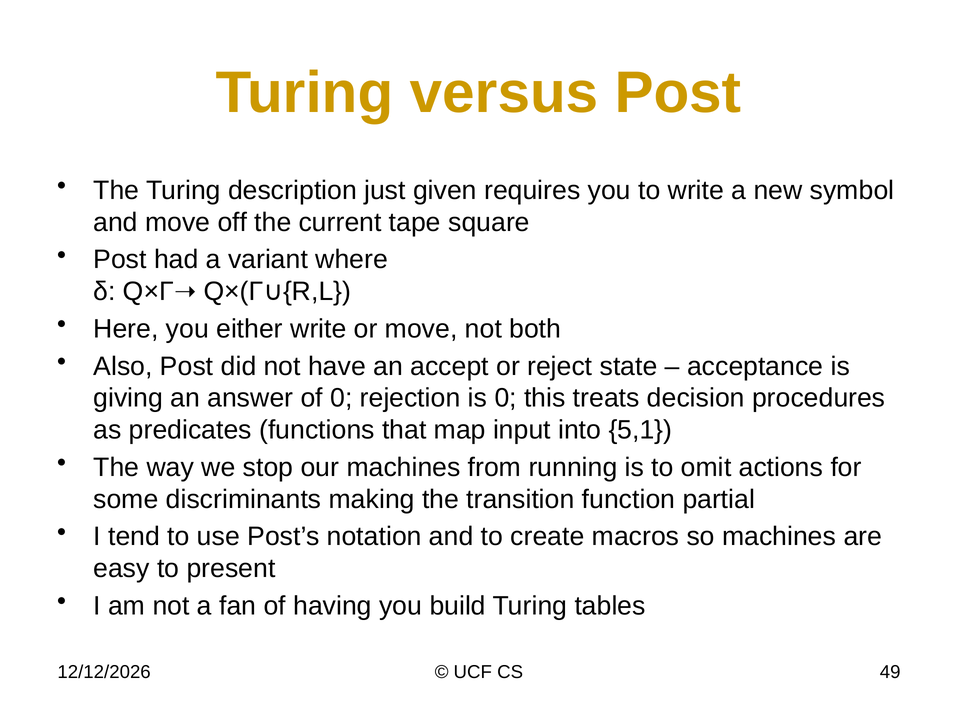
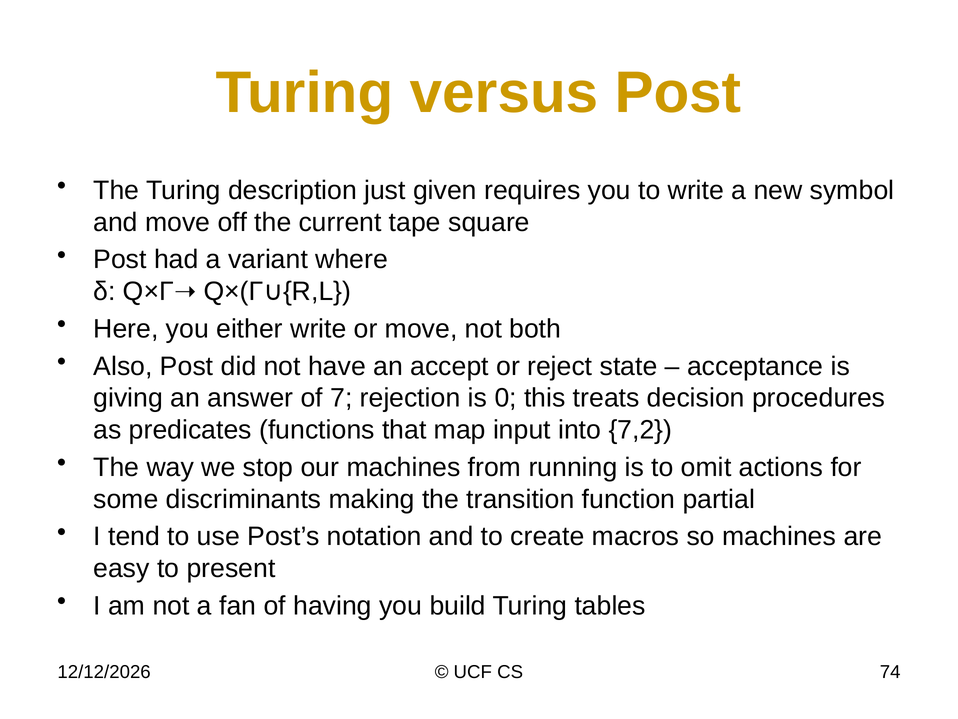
of 0: 0 -> 7 (341, 398)
5,1: 5,1 -> 7,2 (640, 430)
49: 49 -> 74 (890, 672)
